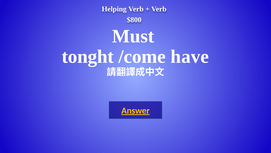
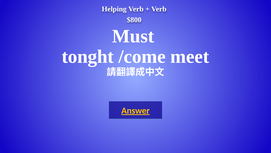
have: have -> meet (190, 56)
